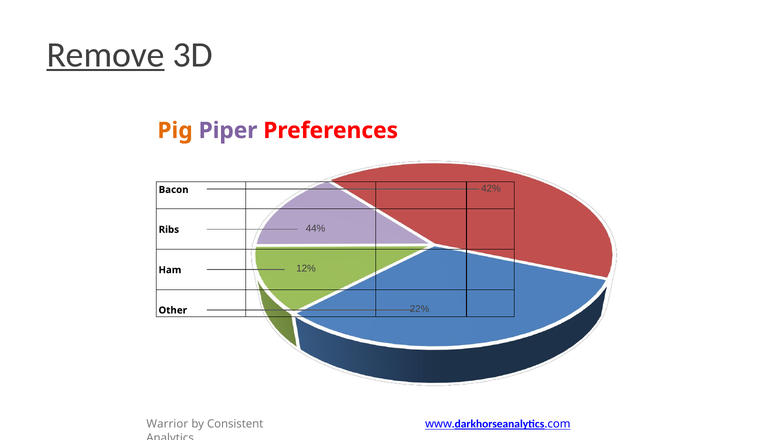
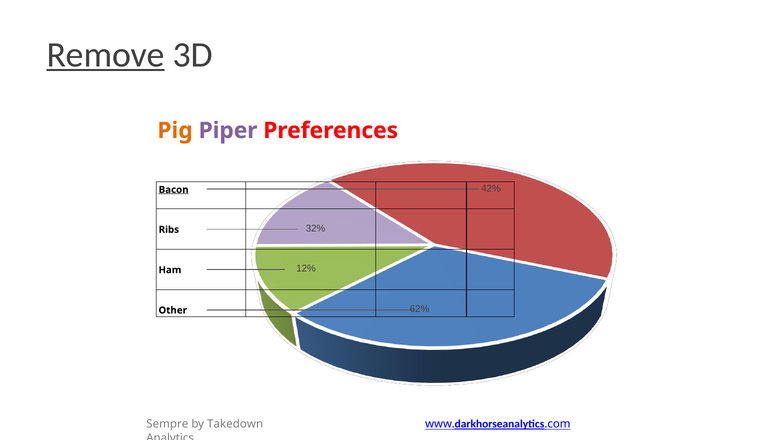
Bacon underline: none -> present (174, 190)
44%: 44% -> 32% (316, 229)
22%: 22% -> 62% (420, 309)
Warrior: Warrior -> Sempre (167, 425)
Consistent: Consistent -> Takedown (235, 425)
